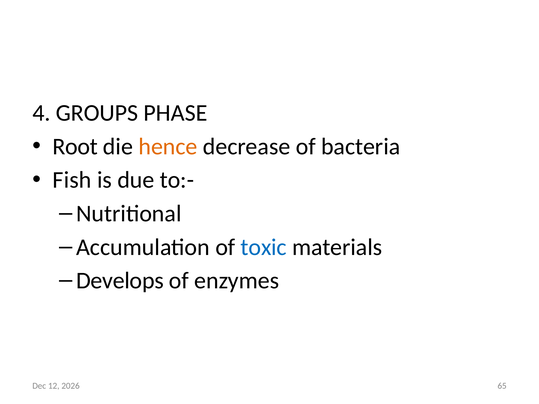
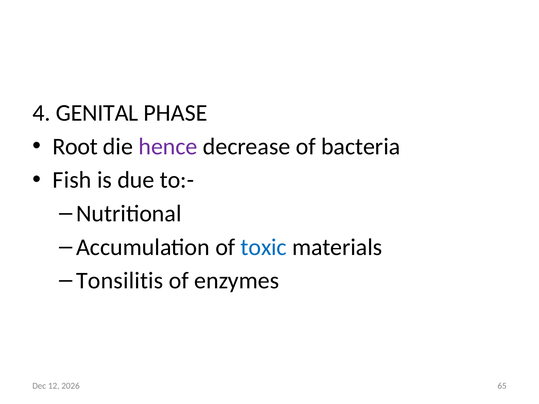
GROUPS: GROUPS -> GENITAL (97, 113)
hence colour: orange -> purple (168, 147)
Develops: Develops -> Tonsilitis (120, 281)
